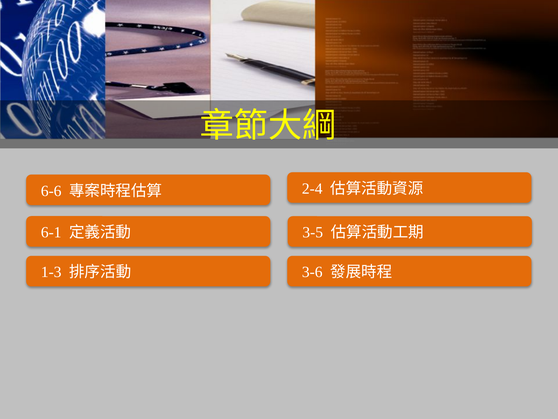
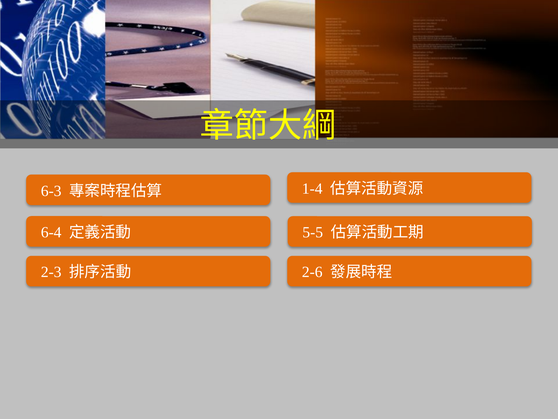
2-4: 2-4 -> 1-4 (312, 188)
6-6: 6-6 -> 6-3 (51, 191)
6-1: 6-1 -> 6-4 (51, 232)
3-5: 3-5 -> 5-5 (313, 232)
1-3: 1-3 -> 2-3 (51, 272)
3-6: 3-6 -> 2-6 (312, 272)
